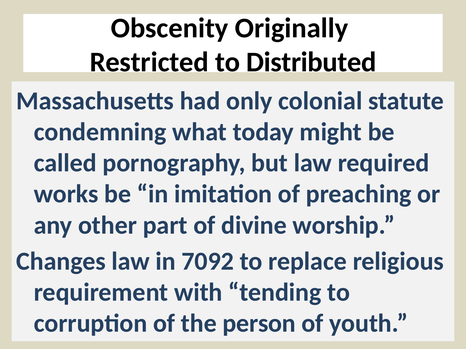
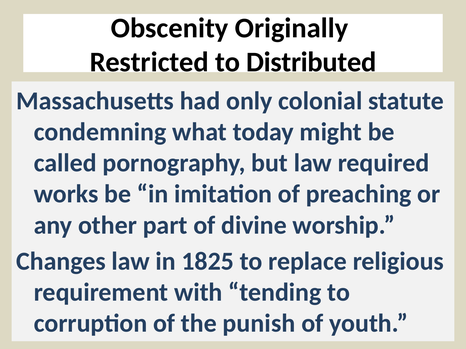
7092: 7092 -> 1825 (208, 262)
person: person -> punish (259, 324)
